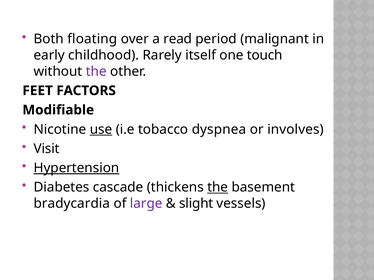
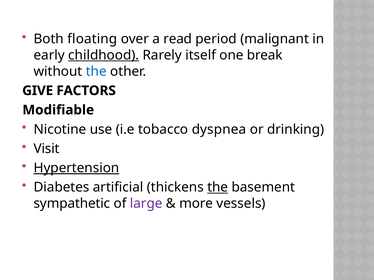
childhood underline: none -> present (104, 55)
touch: touch -> break (265, 55)
the colour: purple -> blue (96, 71)
FEET: FEET -> GIVE (38, 91)
use underline: present -> none (101, 130)
involves: involves -> drinking (296, 130)
cascade: cascade -> artificial (118, 188)
bradycardia: bradycardia -> sympathetic (72, 204)
slight: slight -> more (196, 204)
